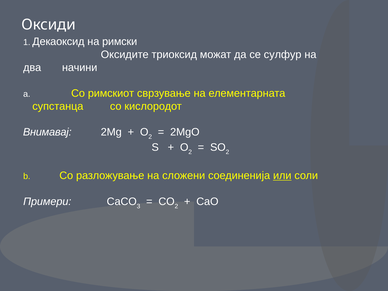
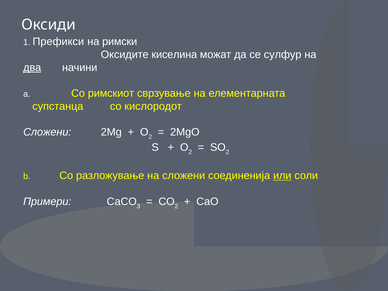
Декаоксид: Декаоксид -> Префикси (58, 42)
триоксид: триоксид -> киселина (174, 55)
два underline: none -> present (32, 67)
Внимавај: Внимавај -> Сложени (47, 132)
